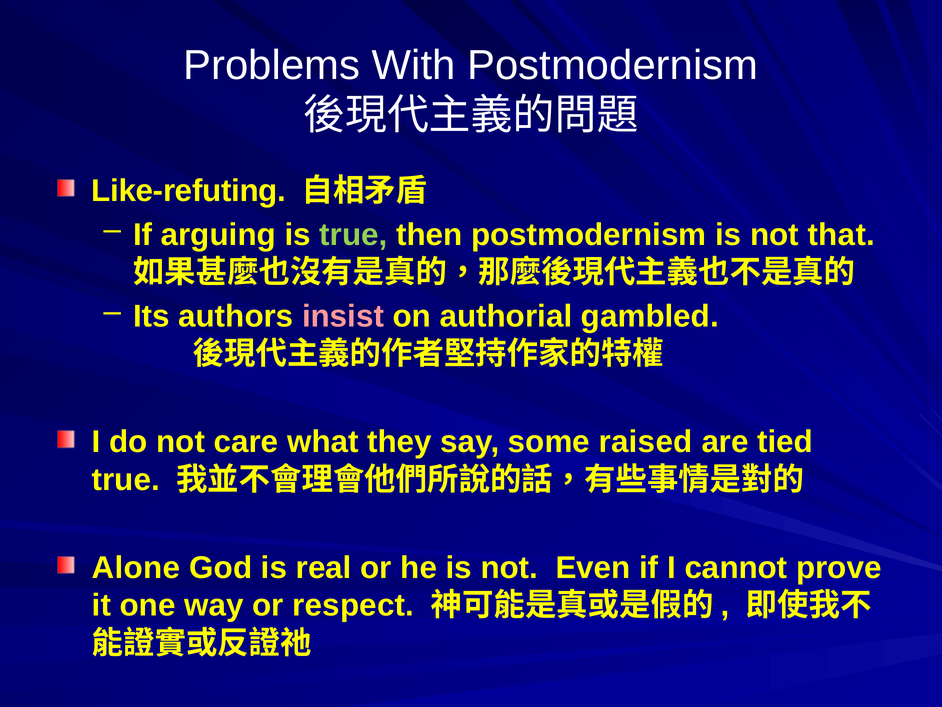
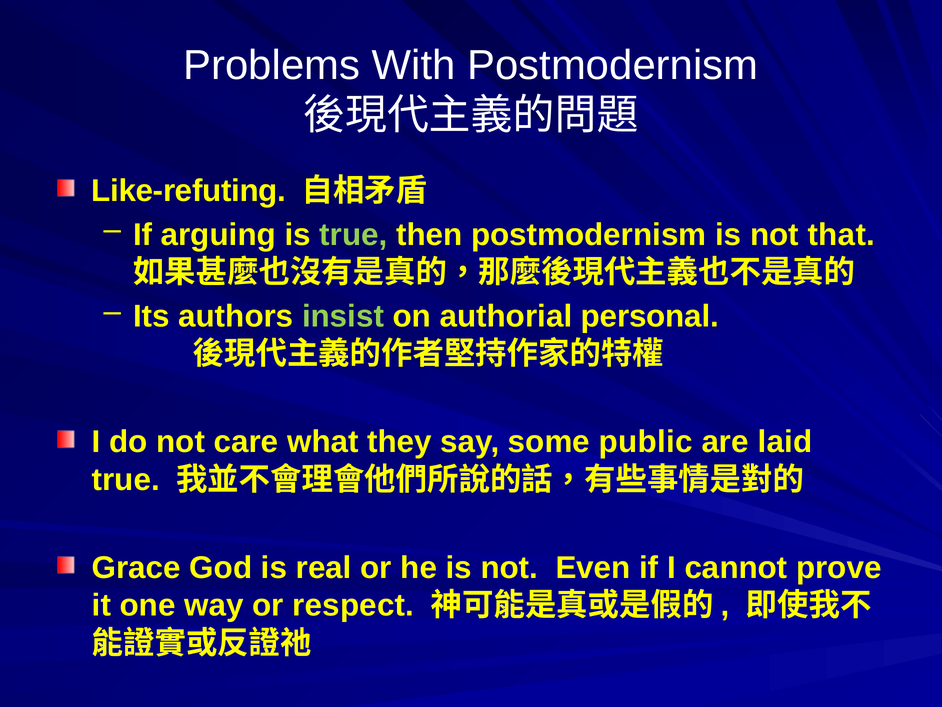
insist colour: pink -> light green (343, 316)
gambled: gambled -> personal (650, 316)
raised: raised -> public (646, 442)
tied: tied -> laid (785, 442)
Alone: Alone -> Grace (136, 567)
